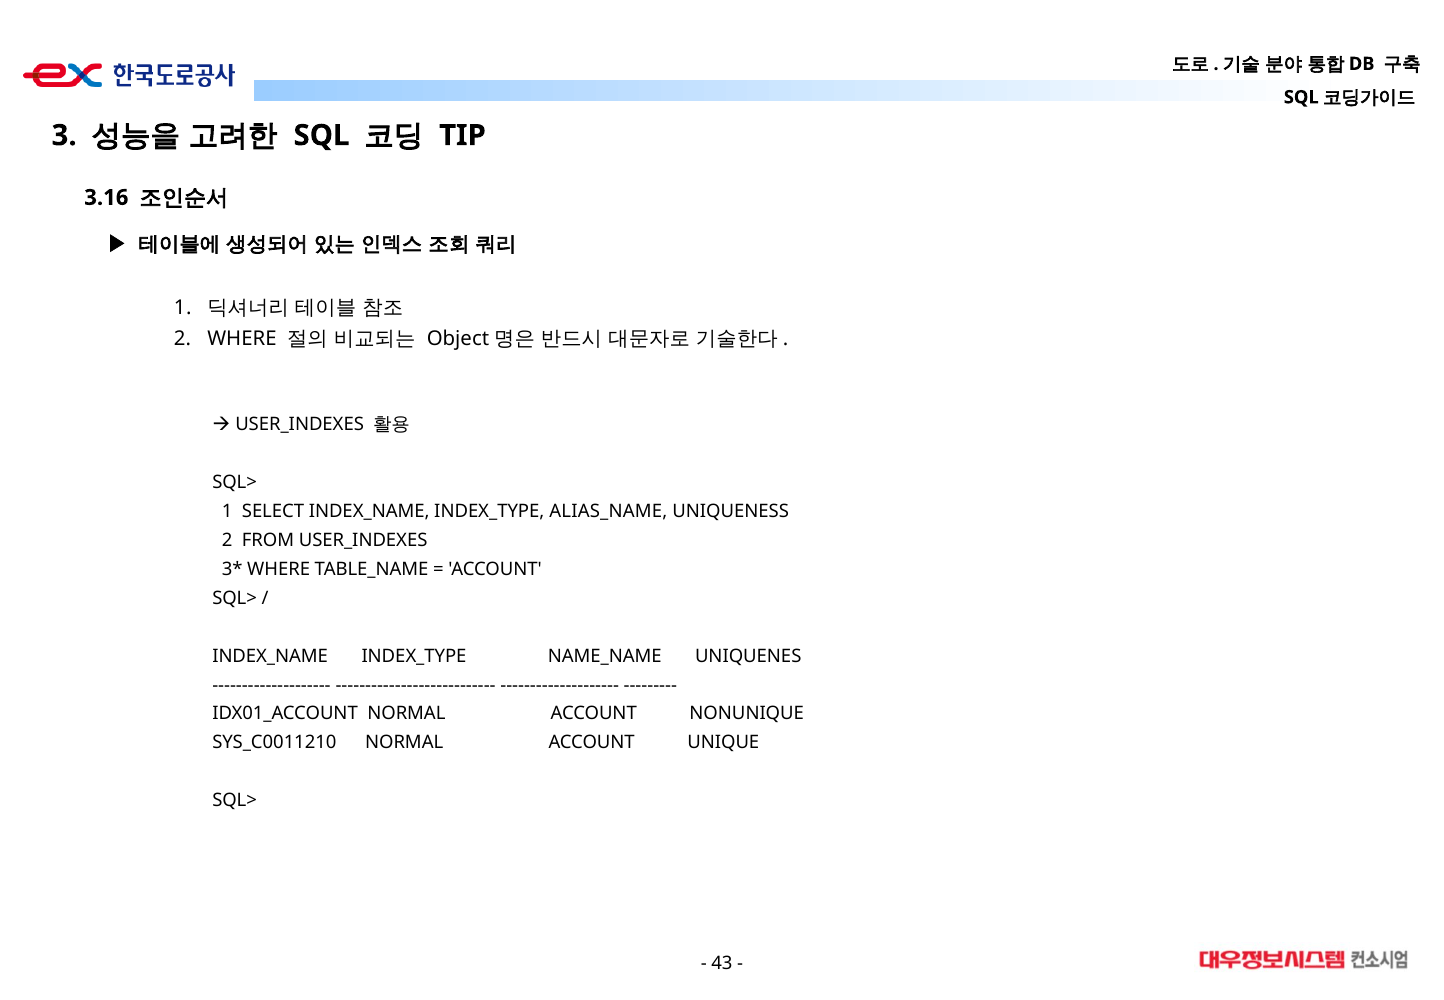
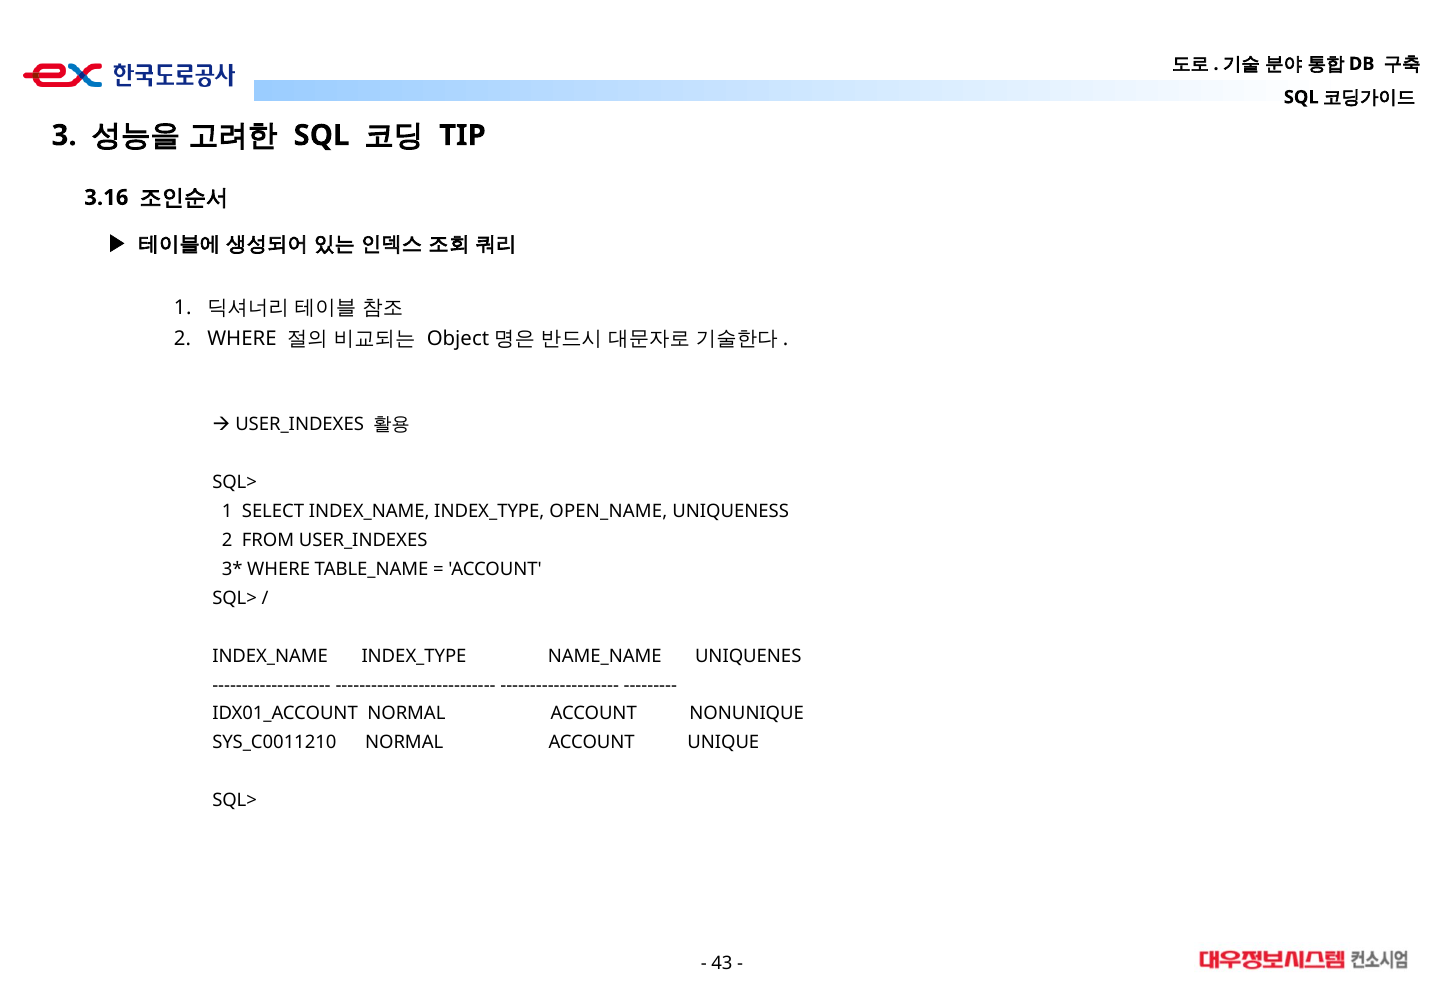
ALIAS_NAME: ALIAS_NAME -> OPEN_NAME (608, 511)
